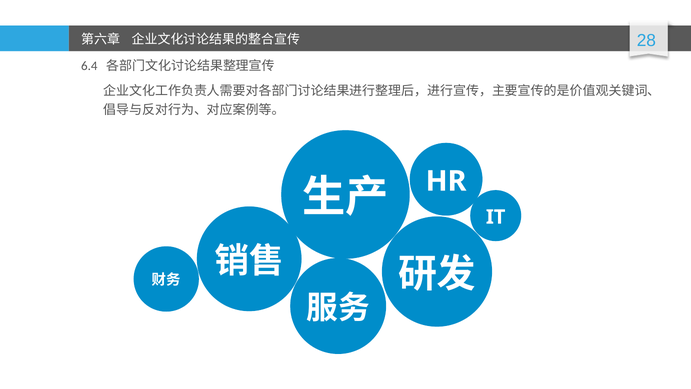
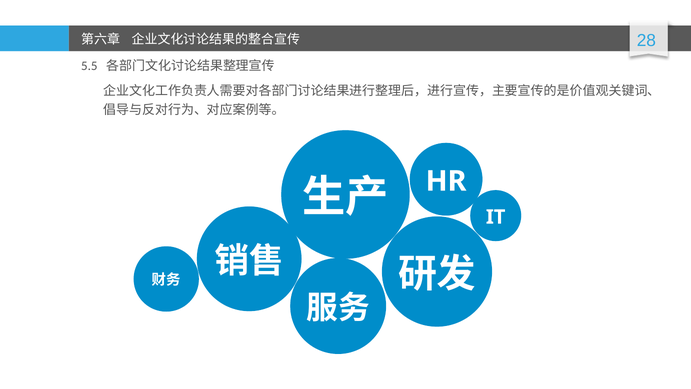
6.4: 6.4 -> 5.5 (89, 66)
